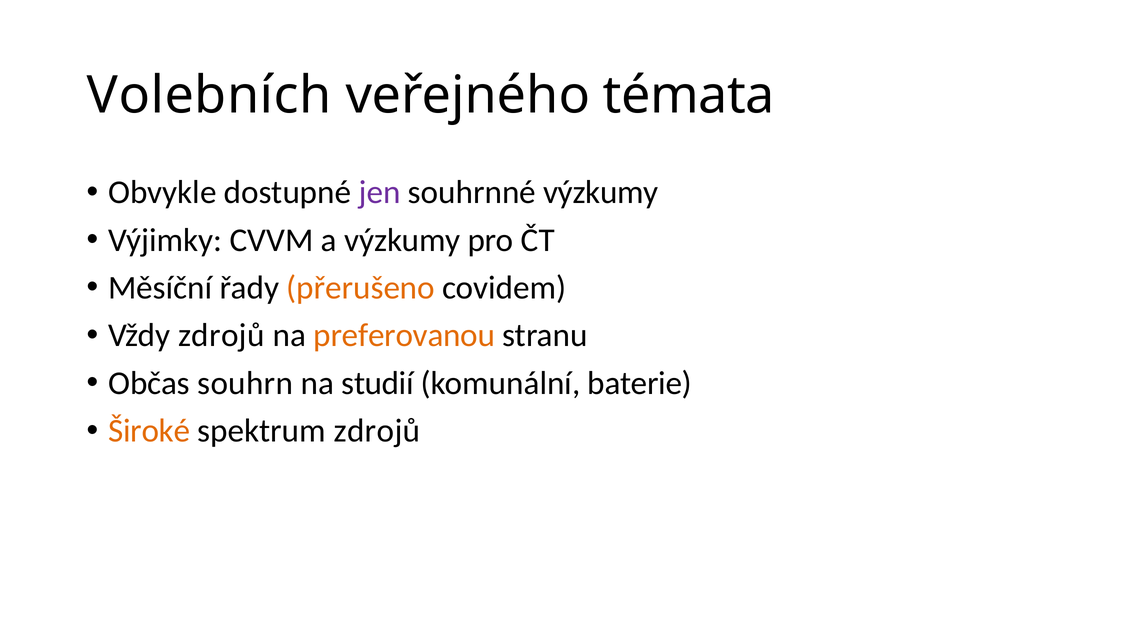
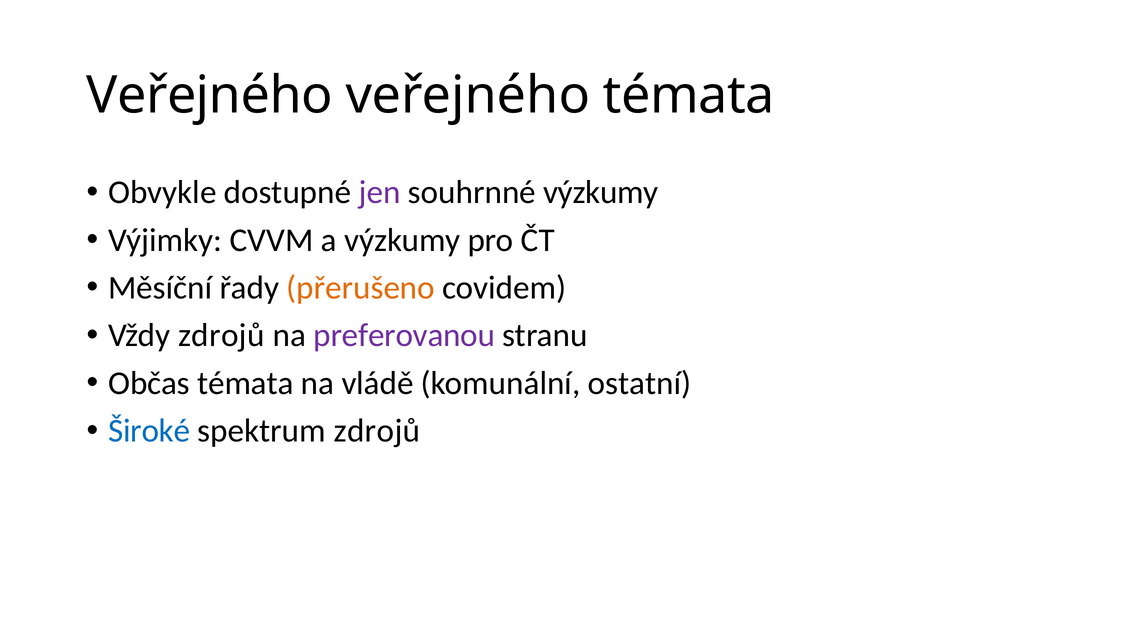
Volebních: Volebních -> Veřejného (210, 96)
preferovanou colour: orange -> purple (404, 336)
Občas souhrn: souhrn -> témata (245, 383)
studií: studií -> vládě (378, 383)
baterie: baterie -> ostatní (640, 383)
Široké colour: orange -> blue (149, 431)
